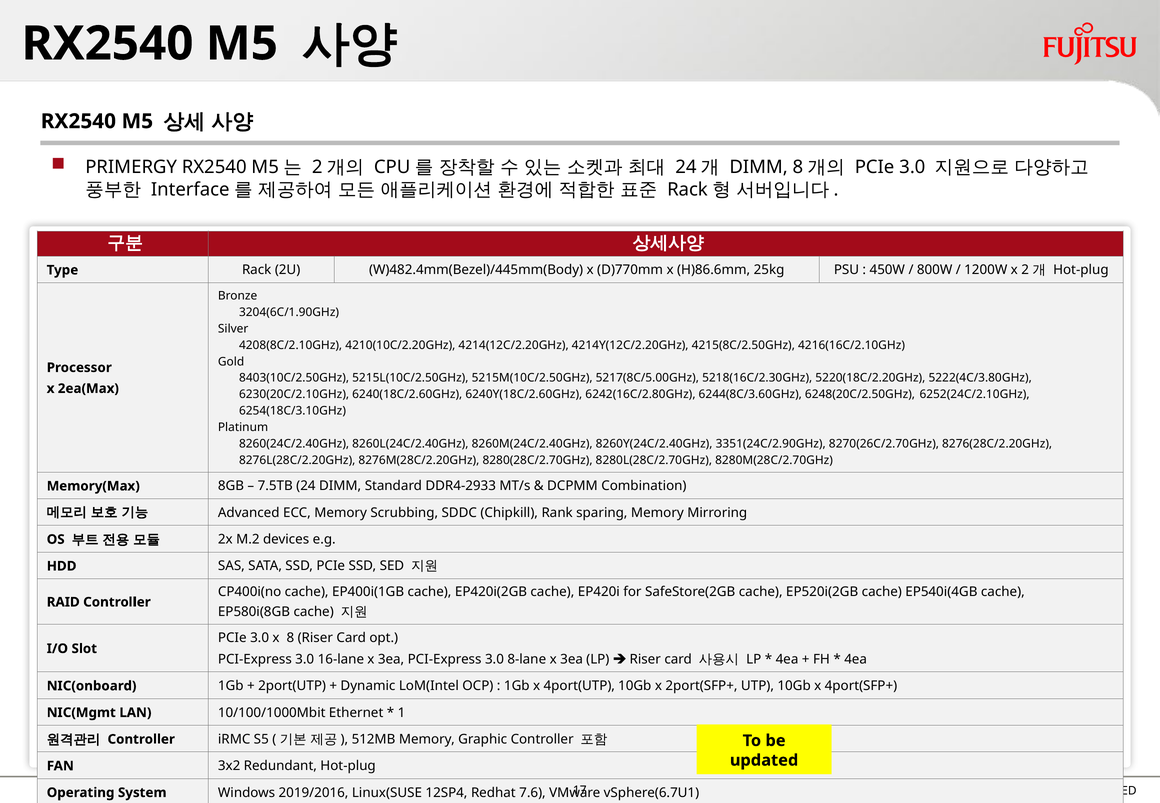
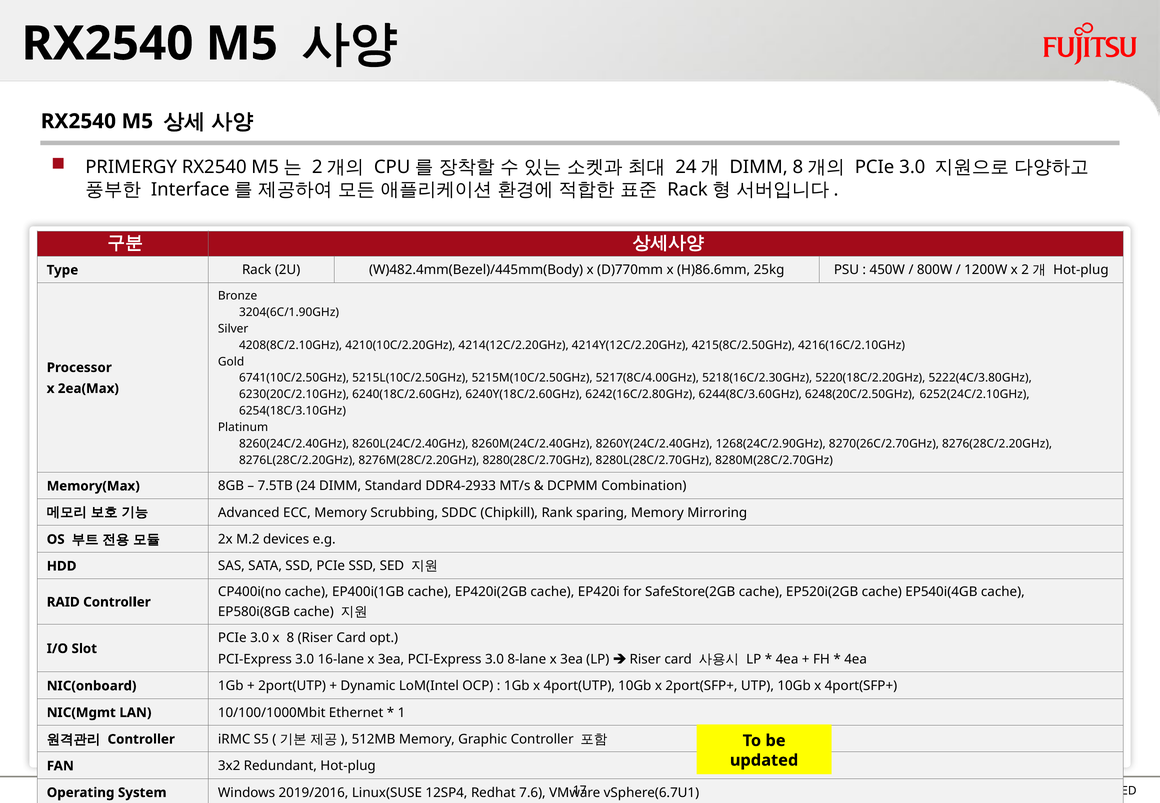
8403(10C/2.50GHz: 8403(10C/2.50GHz -> 6741(10C/2.50GHz (294, 378)
5217(8C/5.00GHz: 5217(8C/5.00GHz -> 5217(8C/4.00GHz (647, 378)
3351(24C/2.90GHz: 3351(24C/2.90GHz -> 1268(24C/2.90GHz (771, 444)
